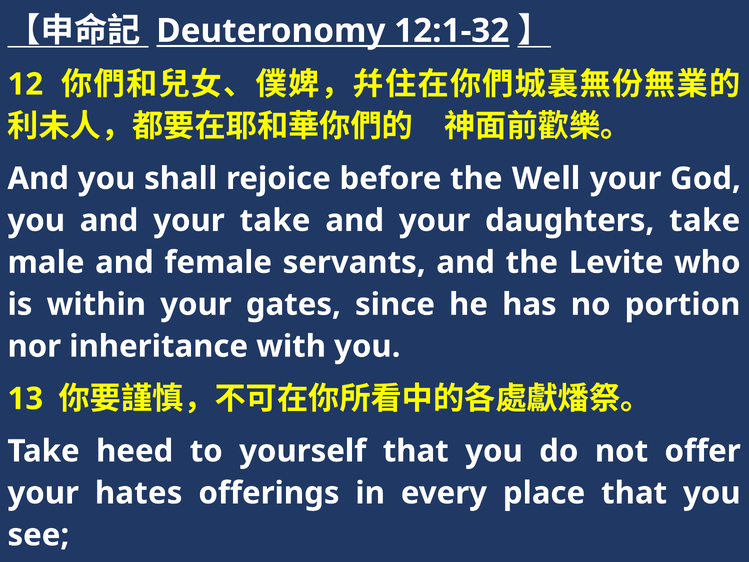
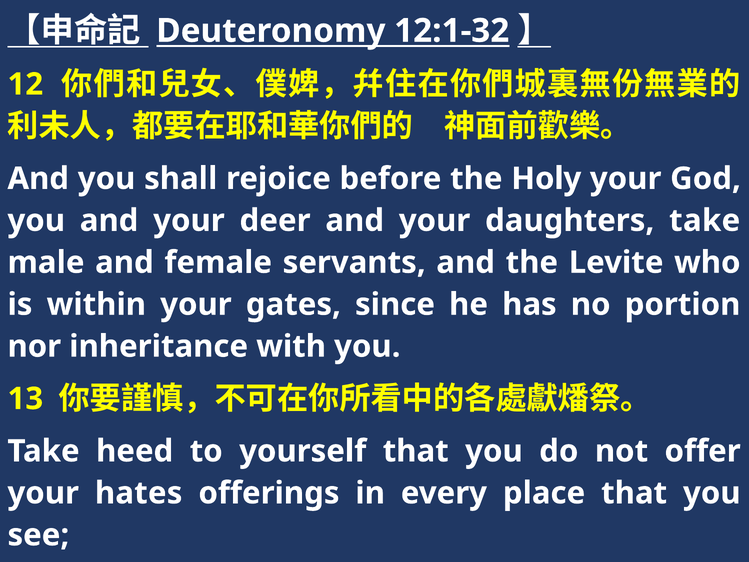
Well: Well -> Holy (546, 179)
your take: take -> deer (275, 220)
